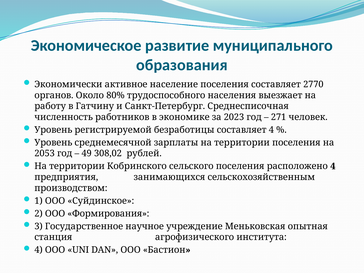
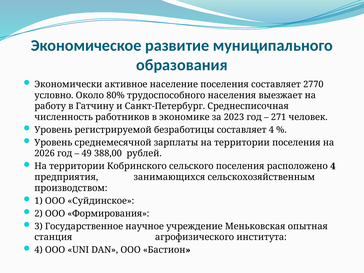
органов: органов -> условно (54, 95)
2053: 2053 -> 2026 (45, 153)
308,02: 308,02 -> 388,00 (108, 153)
